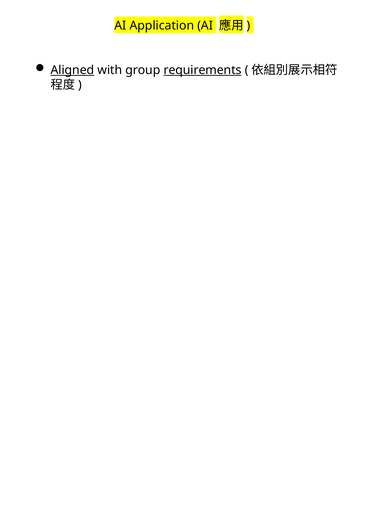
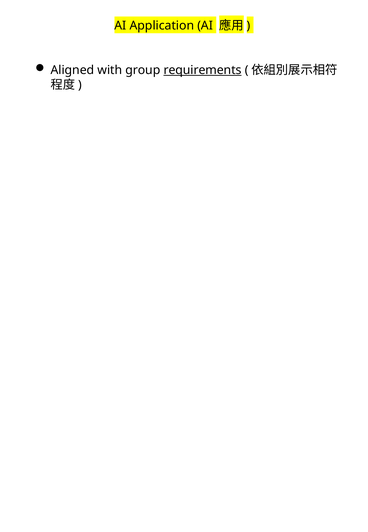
Aligned underline: present -> none (72, 70)
